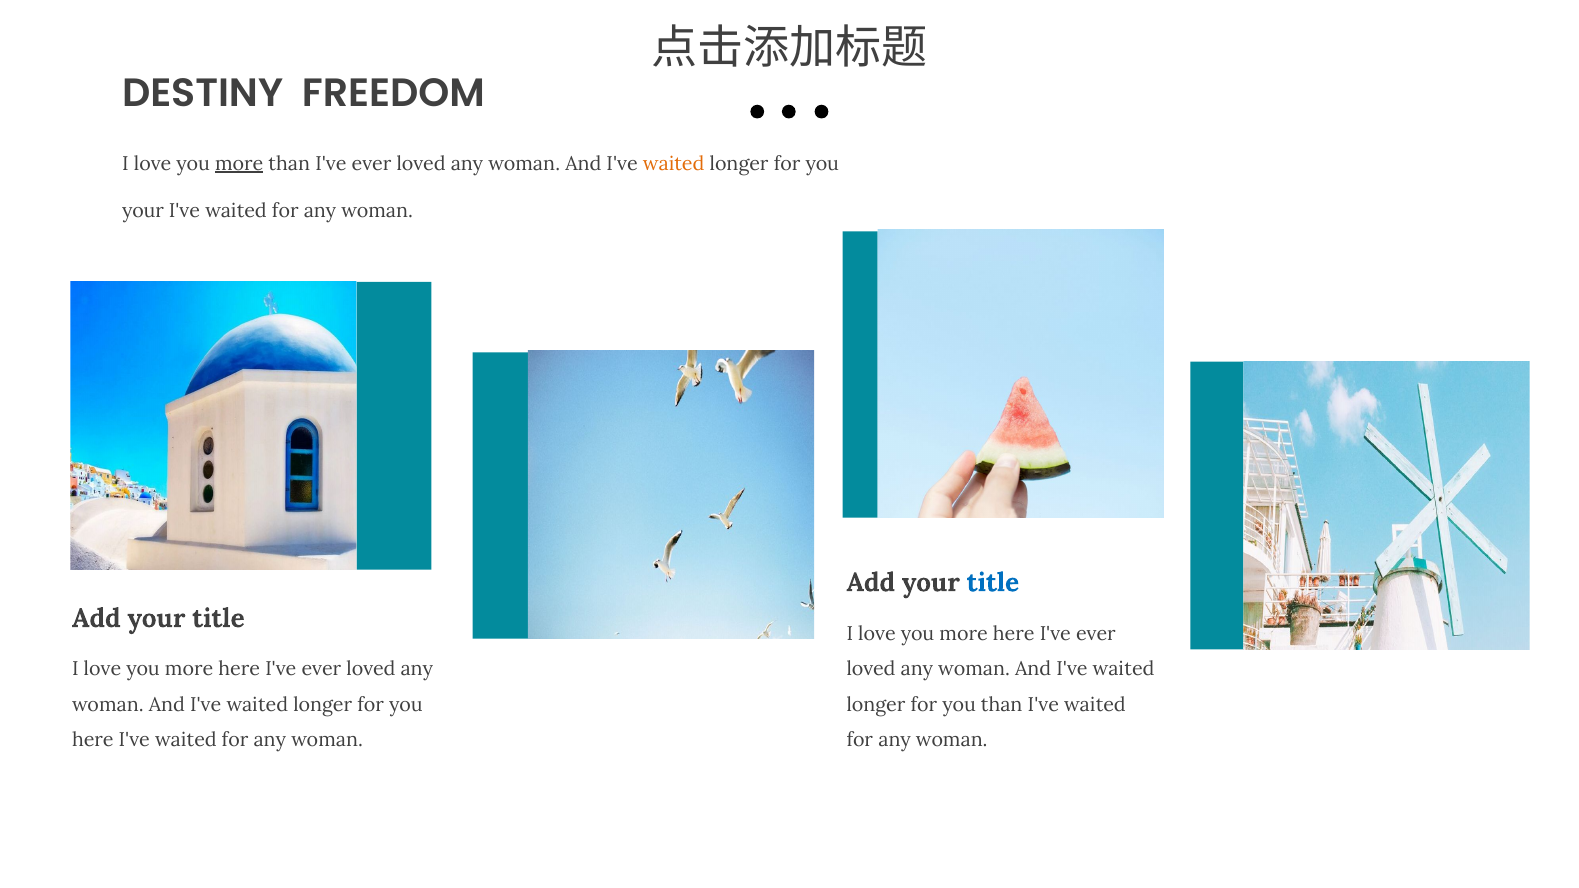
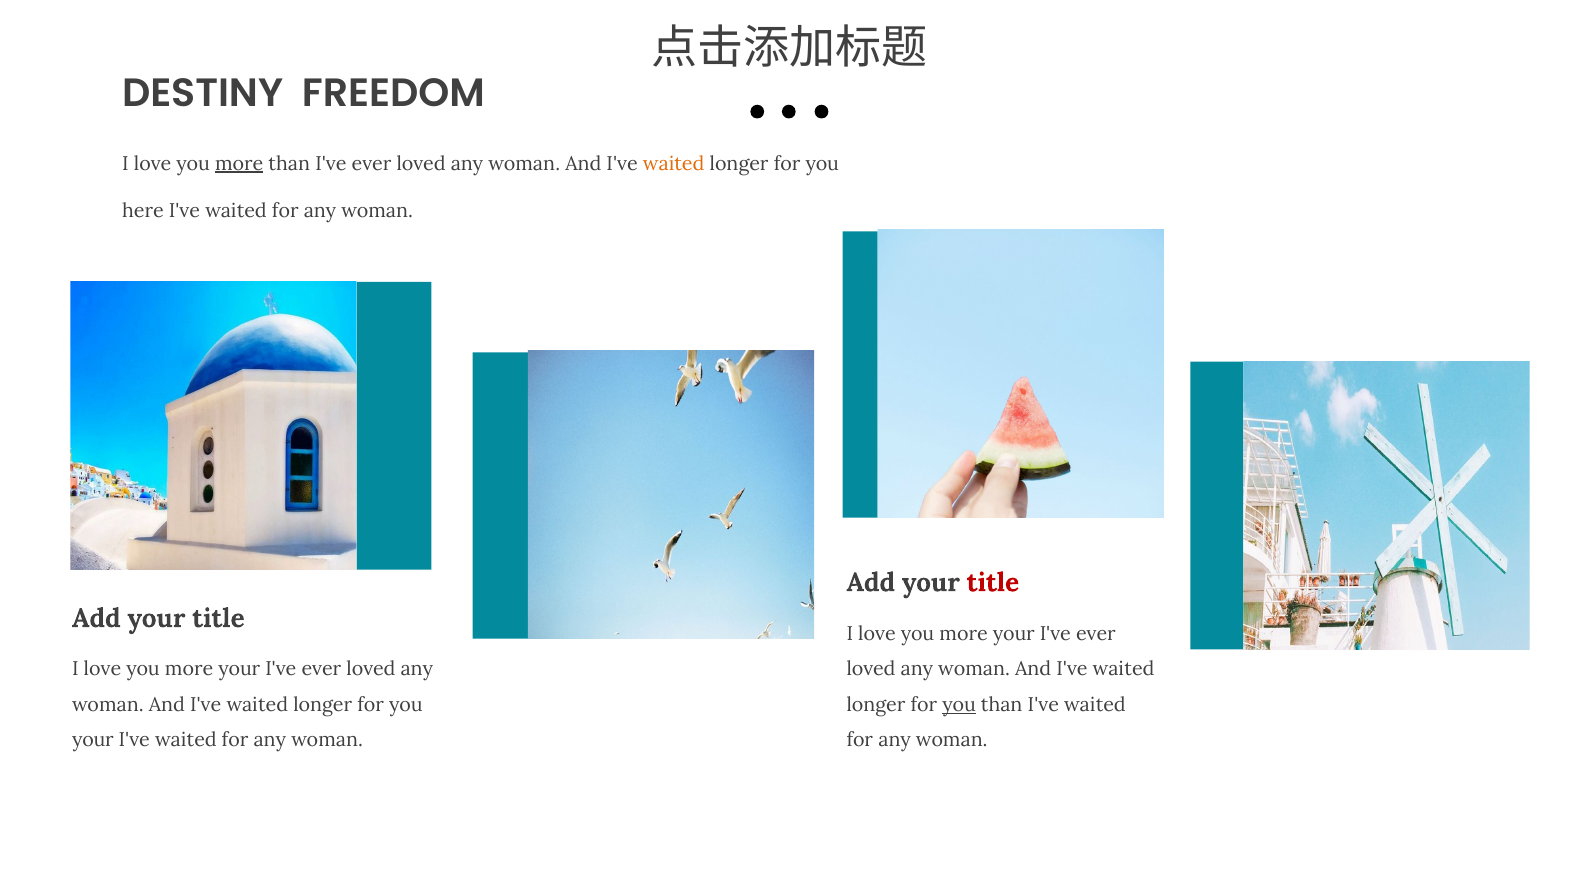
your: your -> here (143, 211)
title colour: blue -> red (993, 583)
here: here -> your (1014, 634)
here: here -> your (239, 670)
you underline: none -> present (959, 705)
here: here -> your (93, 741)
